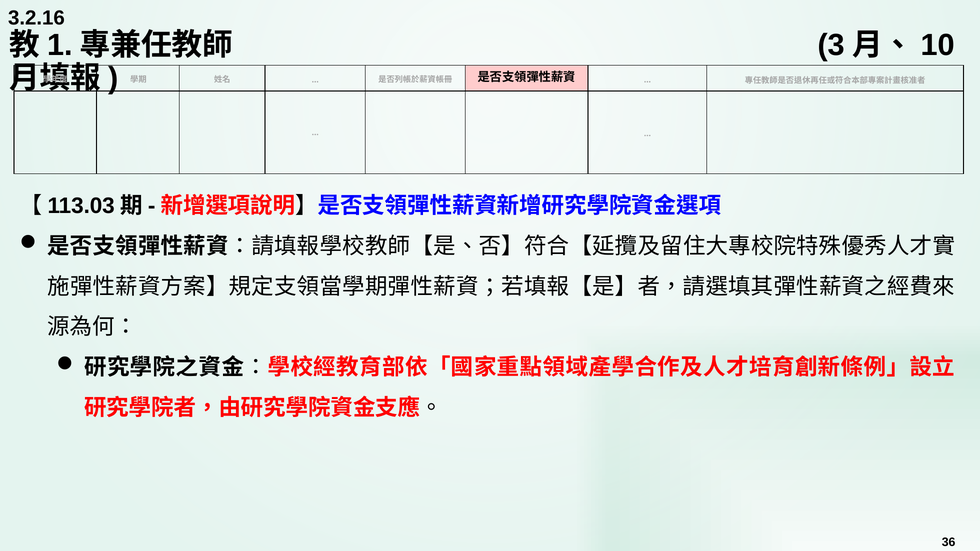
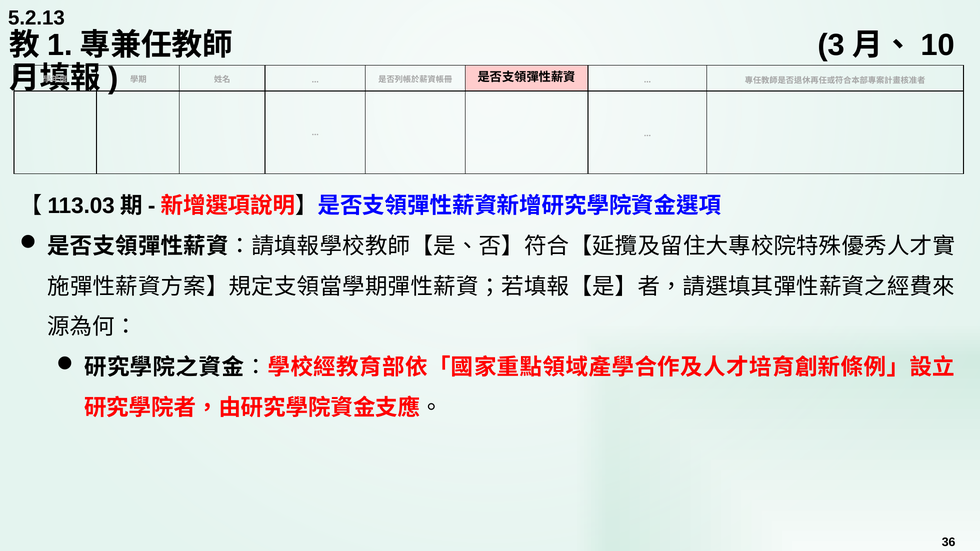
3.2.16: 3.2.16 -> 5.2.13 (36, 18)
